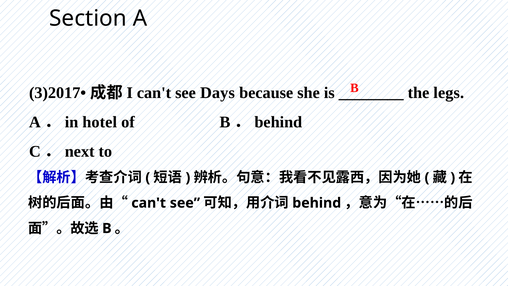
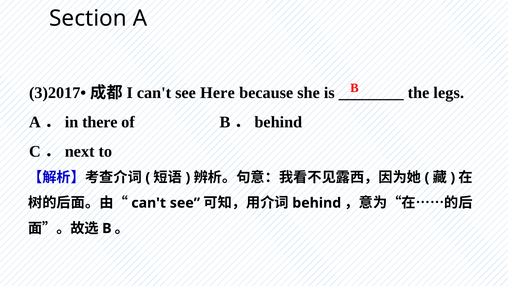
Days: Days -> Here (217, 93)
hotel: hotel -> there (100, 122)
